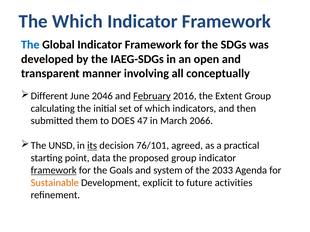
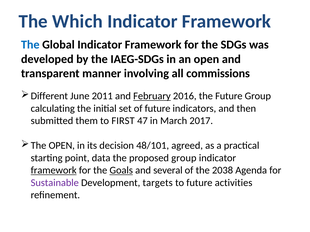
conceptually: conceptually -> commissions (218, 74)
2046: 2046 -> 2011 (102, 96)
the Extent: Extent -> Future (229, 96)
of which: which -> future (158, 109)
DOES: DOES -> FIRST (123, 121)
2066: 2066 -> 2017 (201, 121)
The UNSD: UNSD -> OPEN (62, 146)
its underline: present -> none (92, 146)
76/101: 76/101 -> 48/101 (153, 146)
Goals underline: none -> present (121, 171)
system: system -> several (168, 171)
2033: 2033 -> 2038 (223, 171)
Sustainable colour: orange -> purple (55, 183)
explicit: explicit -> targets (158, 183)
